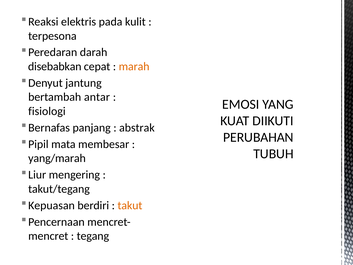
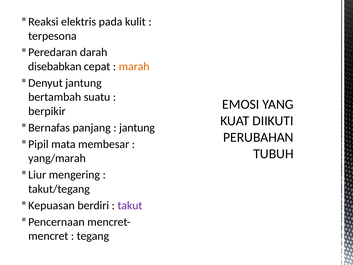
antar: antar -> suatu (97, 97)
fisiologi: fisiologi -> berpikir (47, 111)
abstrak: abstrak -> jantung (137, 128)
takut colour: orange -> purple (130, 205)
